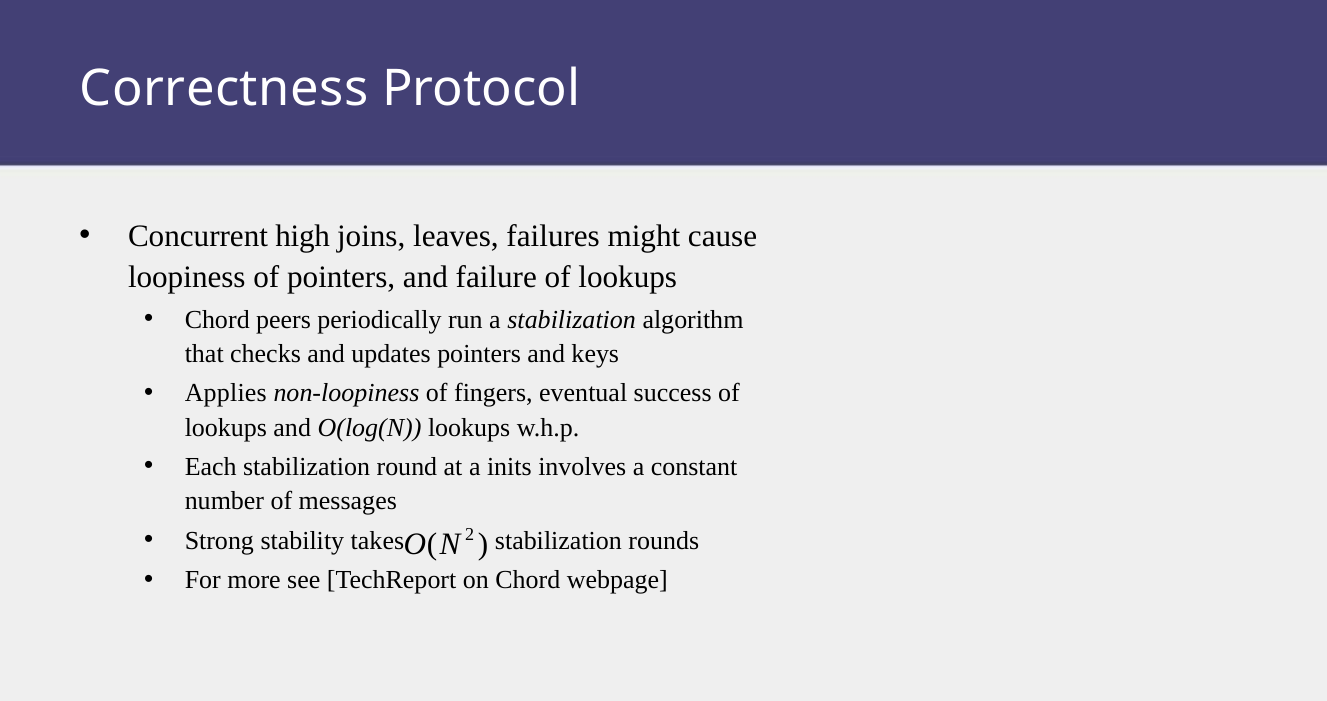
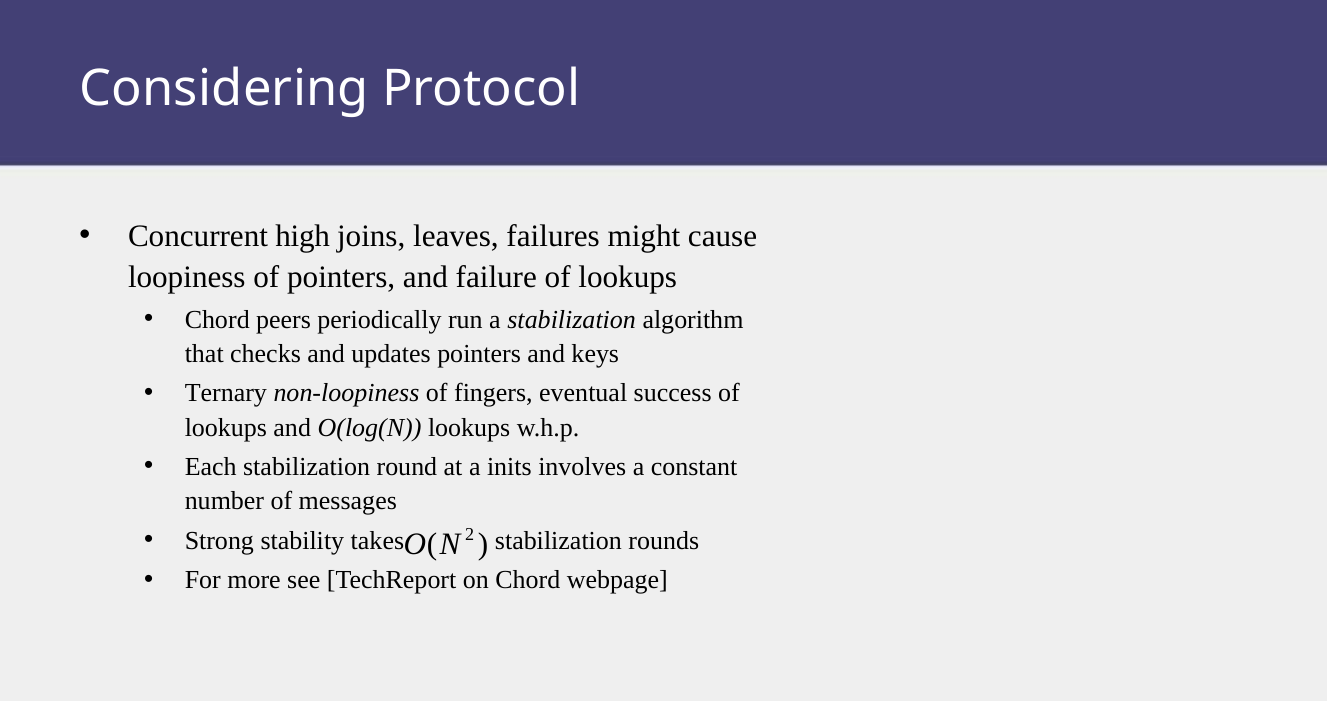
Correctness: Correctness -> Considering (224, 89)
Applies: Applies -> Ternary (226, 393)
